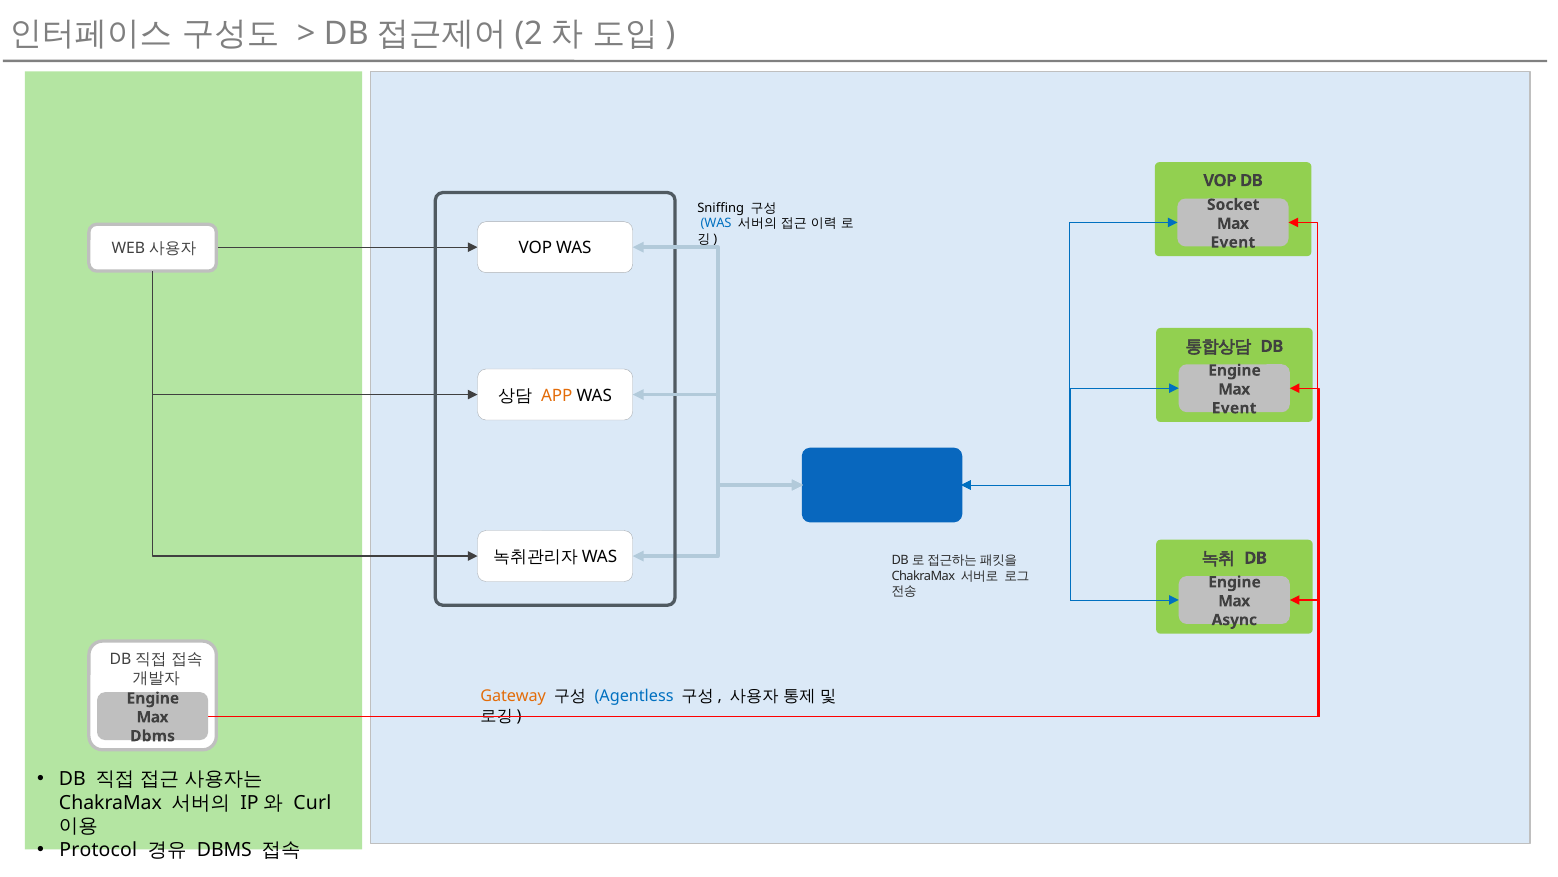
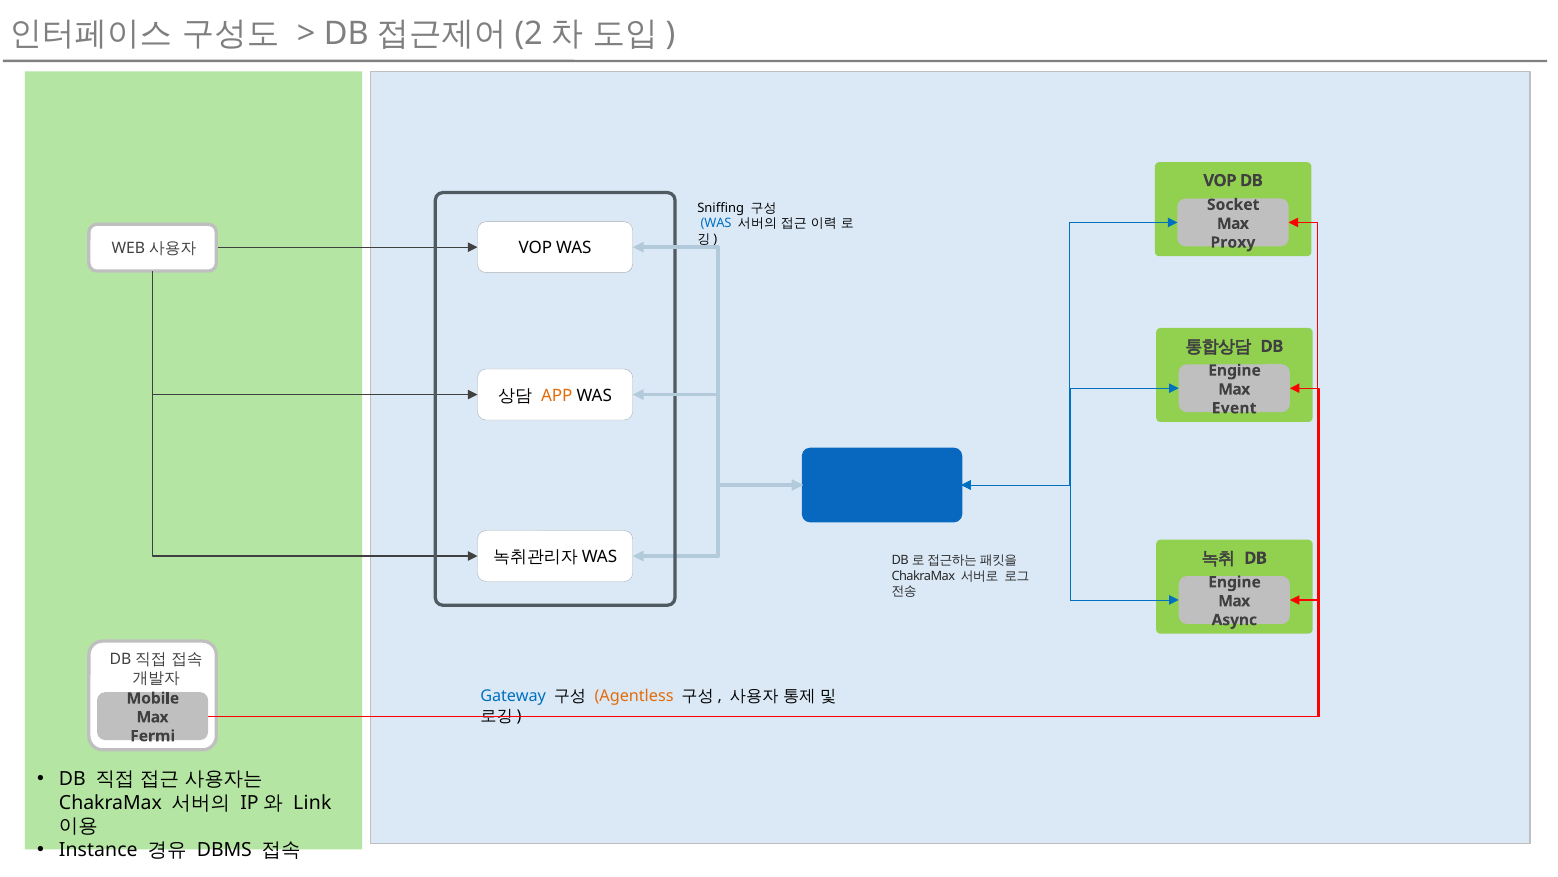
Event: Event -> Proxy (1233, 242)
Gateway colour: orange -> blue (513, 696)
Agentless colour: blue -> orange (634, 696)
Engine: Engine -> Mobile (153, 698)
Dbms: Dbms -> Fermi (153, 736)
Curl: Curl -> Link (312, 802)
Protocol: Protocol -> Instance (98, 849)
